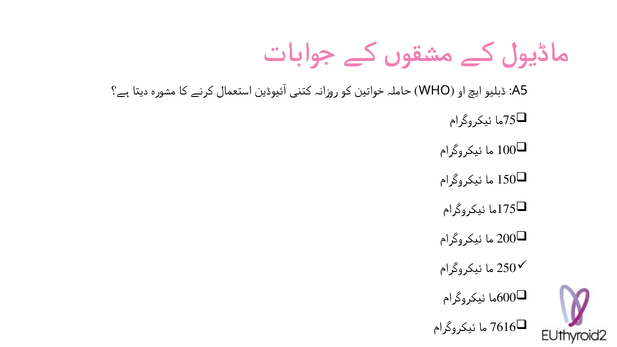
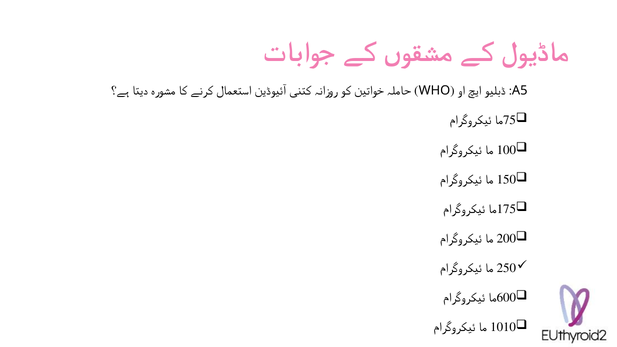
7616: 7616 -> 1010 (503, 327)
